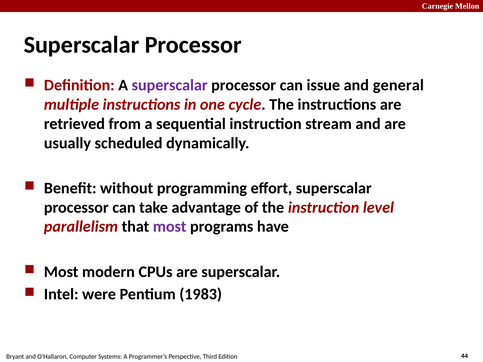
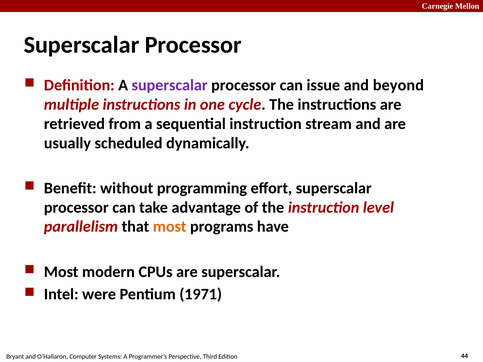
general: general -> beyond (398, 85)
most colour: purple -> orange (170, 227)
1983: 1983 -> 1971 (201, 294)
